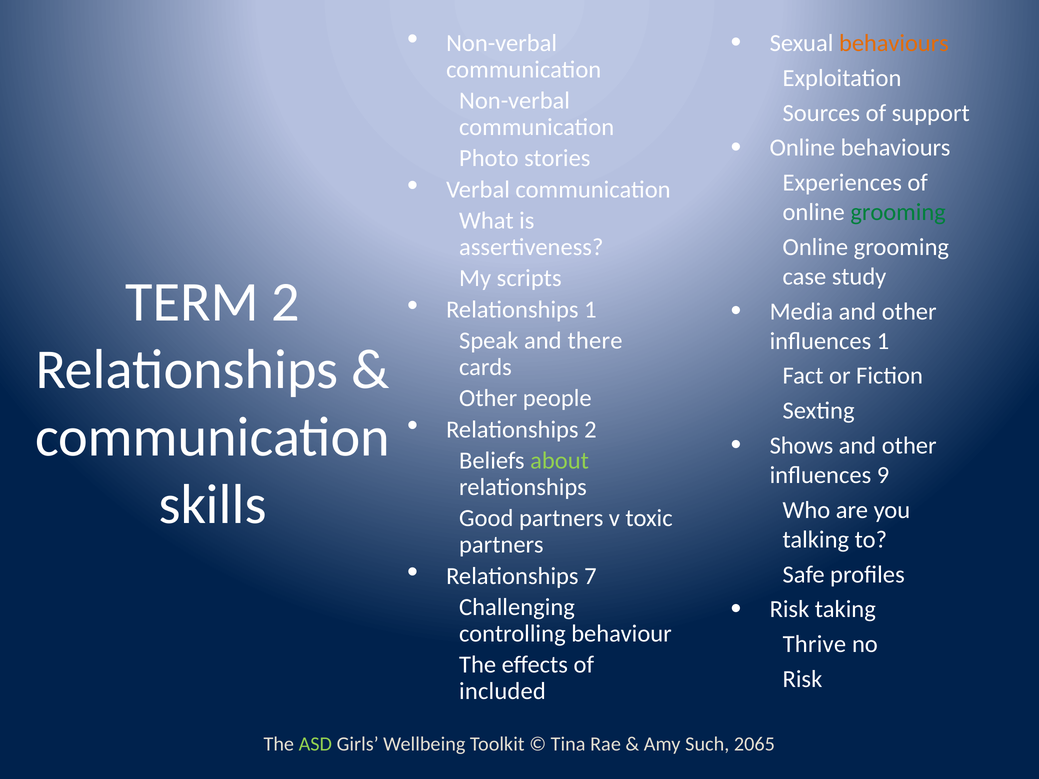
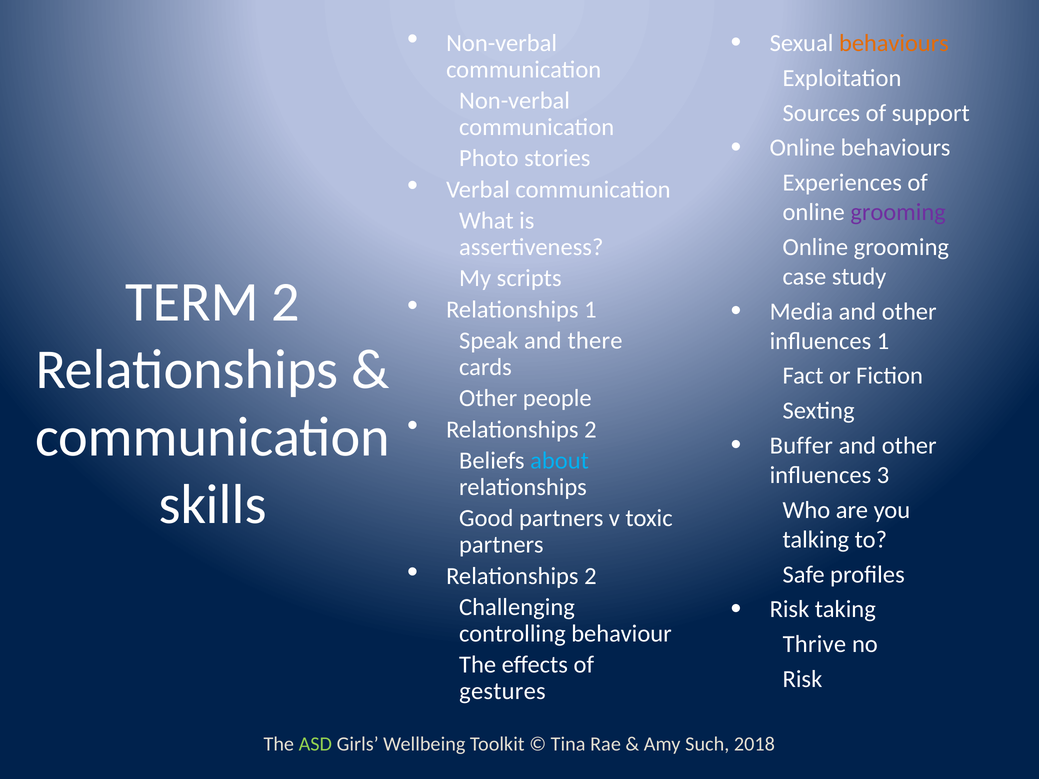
grooming colour: green -> purple (898, 212)
Shows: Shows -> Buffer (801, 446)
about colour: light green -> light blue (560, 461)
9: 9 -> 3 (883, 475)
7: 7 -> 2 (590, 576)
included: included -> gestures (502, 692)
2065: 2065 -> 2018 (754, 744)
